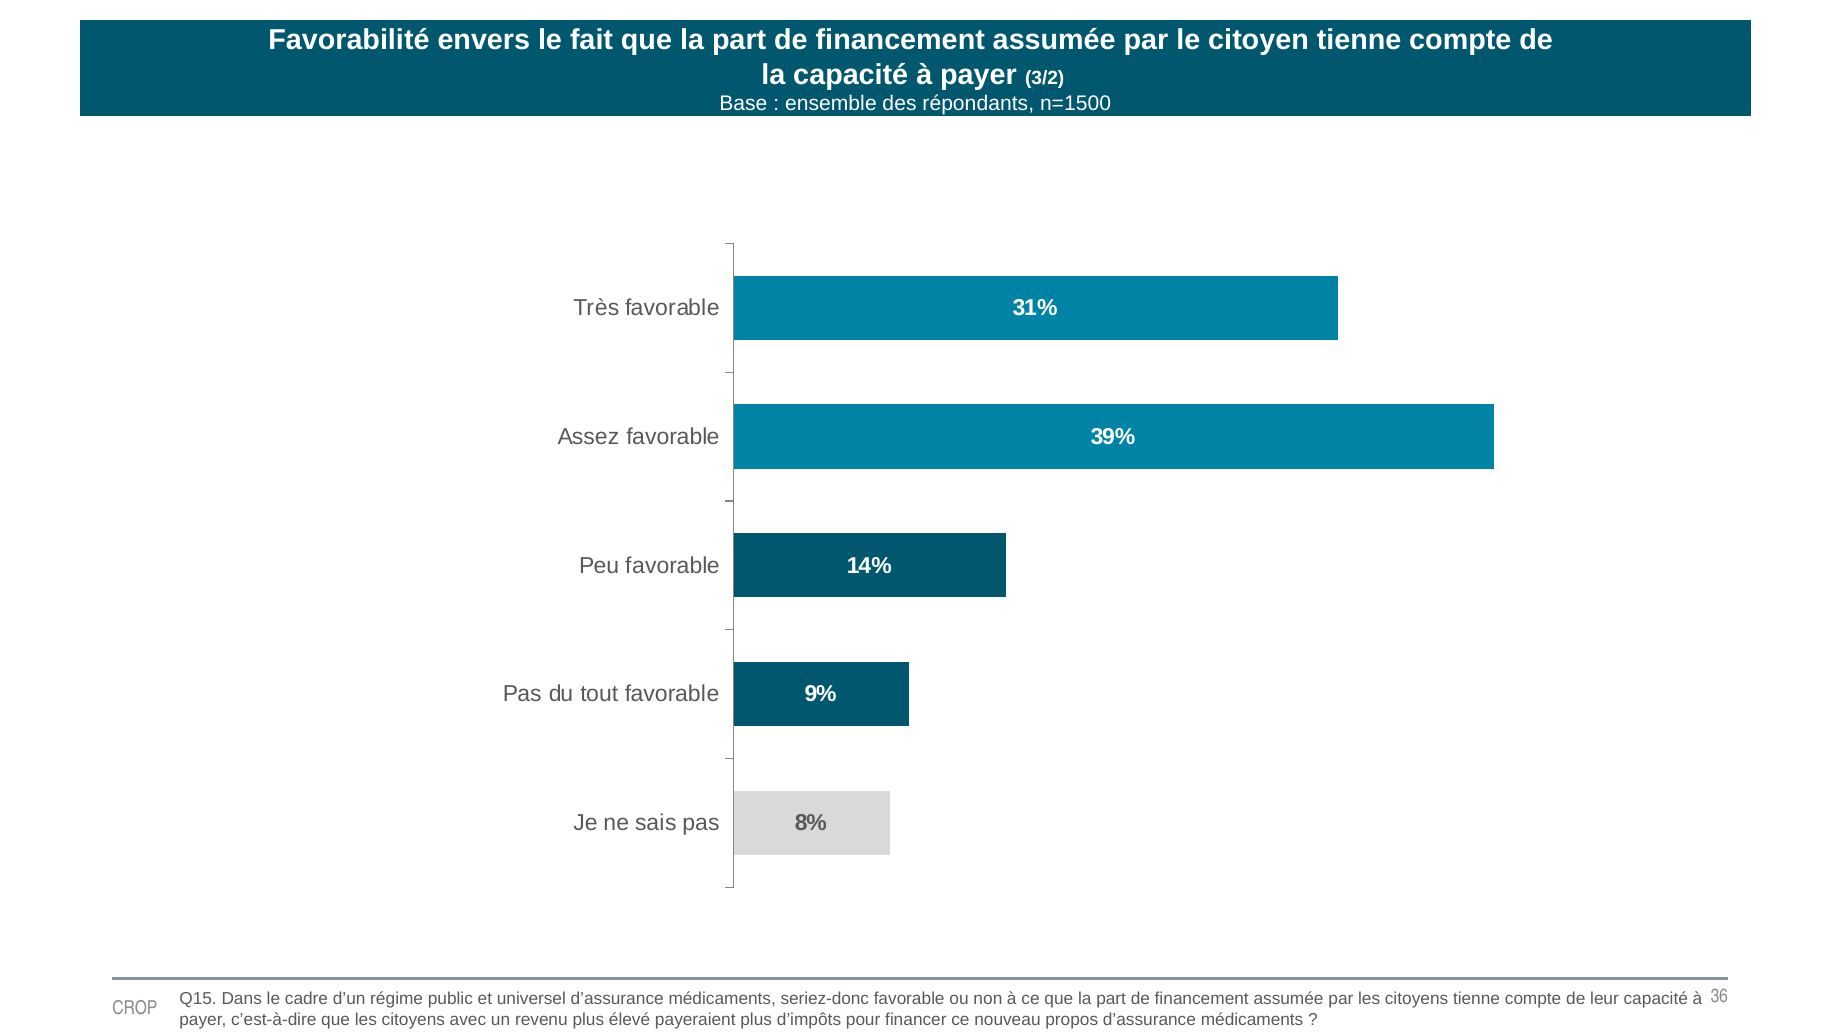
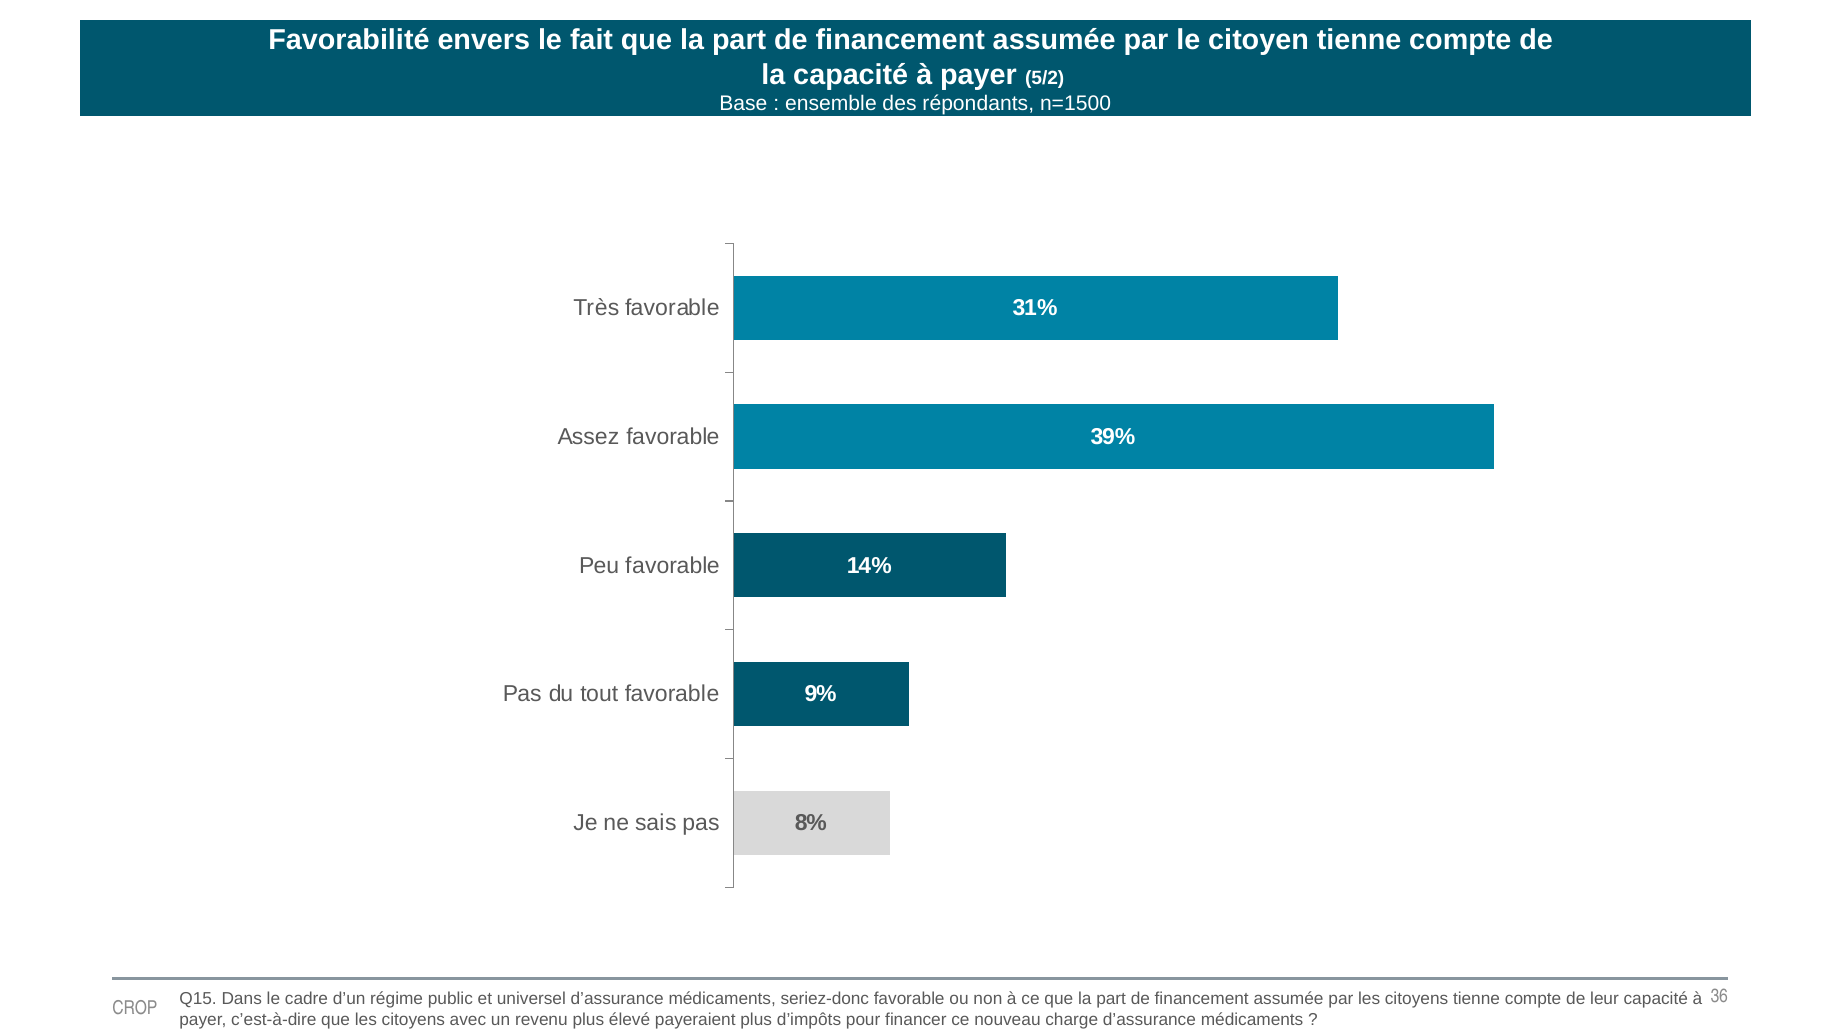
3/2: 3/2 -> 5/2 (1045, 78)
propos: propos -> charge (1072, 1020)
